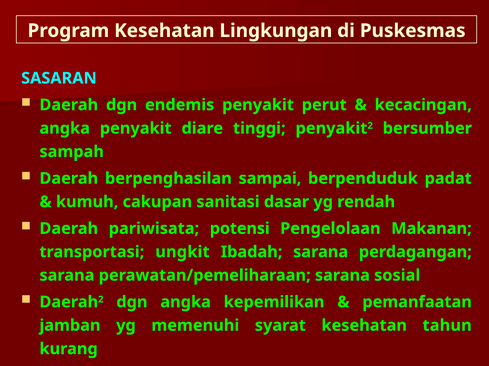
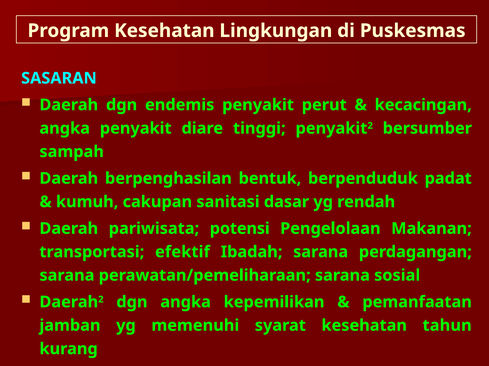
sampai: sampai -> bentuk (270, 179)
ungkit: ungkit -> efektif (182, 252)
